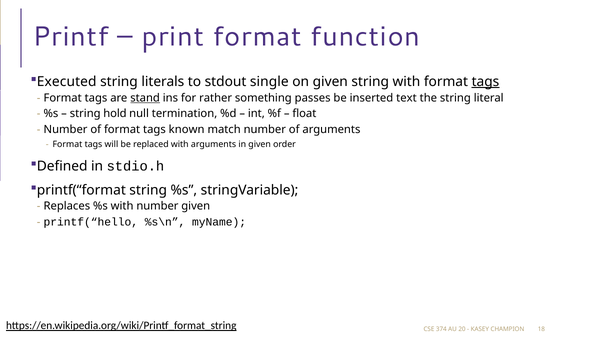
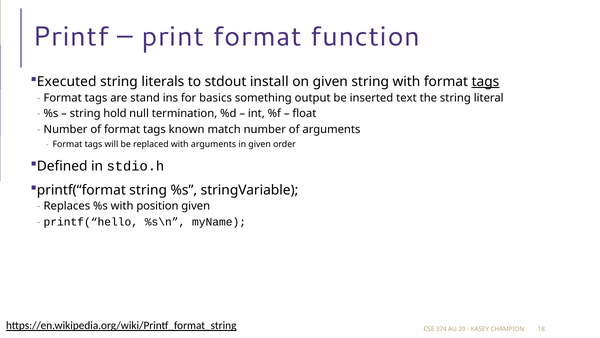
single: single -> install (269, 82)
stand underline: present -> none (145, 98)
rather: rather -> basics (216, 98)
passes: passes -> output (313, 98)
with number: number -> position (157, 206)
